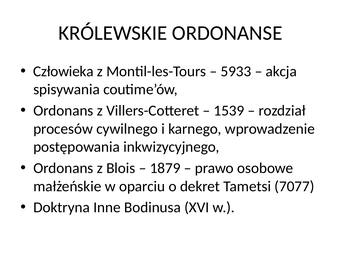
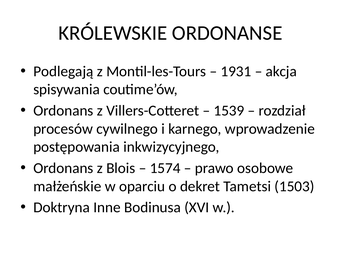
Człowieka: Człowieka -> Podlegają (63, 72)
5933: 5933 -> 1931 (236, 72)
1879: 1879 -> 1574 (165, 169)
7077: 7077 -> 1503 (294, 187)
